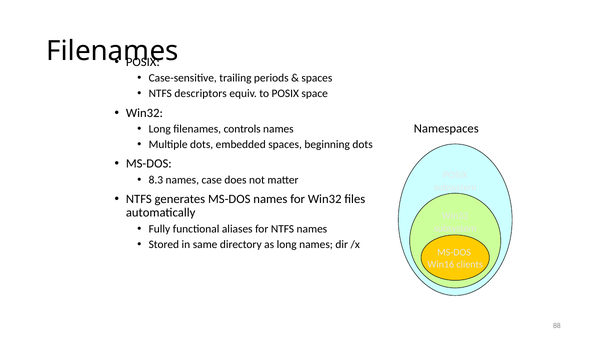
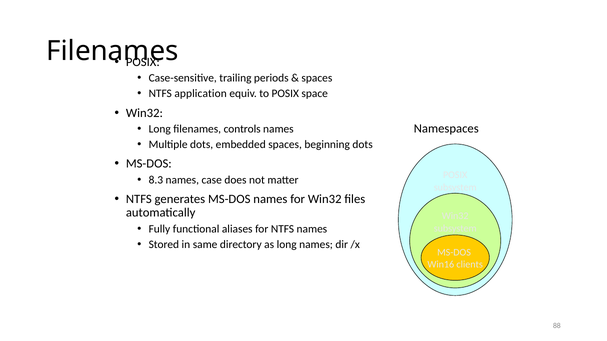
descriptors: descriptors -> application (201, 94)
